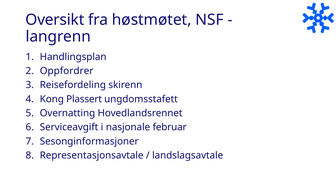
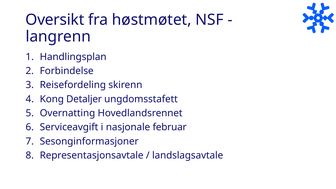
Oppfordrer: Oppfordrer -> Forbindelse (67, 71)
Plassert: Plassert -> Detaljer (84, 99)
